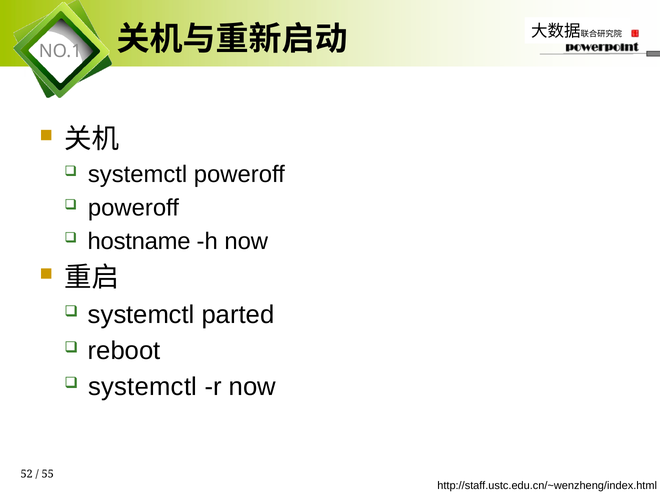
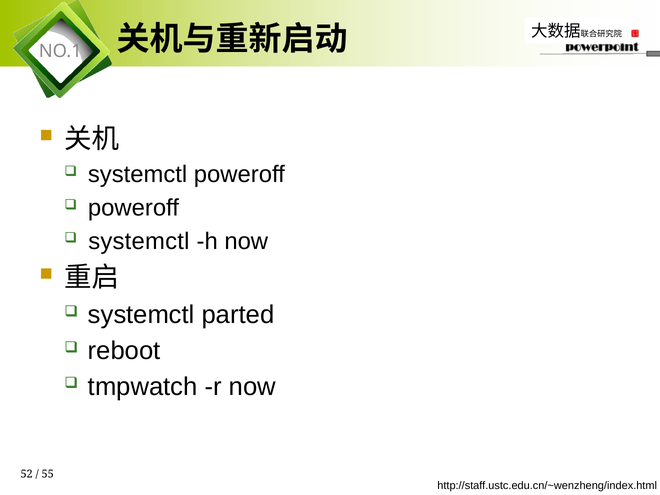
hostname: hostname -> systemctl (139, 241)
systemctl: systemctl -> tmpwatch (143, 387)
